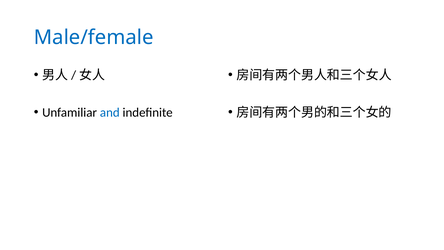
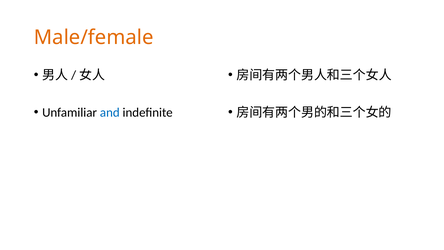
Male/female colour: blue -> orange (94, 37)
